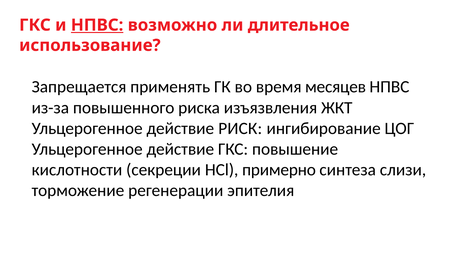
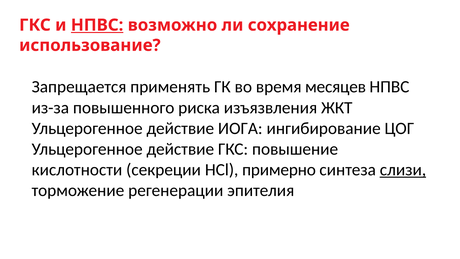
длительное: длительное -> сохранение (299, 25)
РИСК: РИСК -> ИОГА (240, 128)
слизи underline: none -> present (403, 170)
